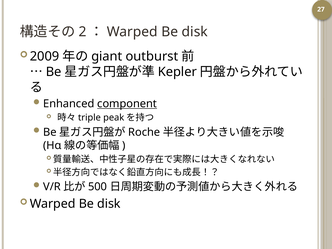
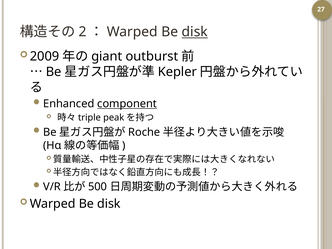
disk underline: none -> present (195, 32)
